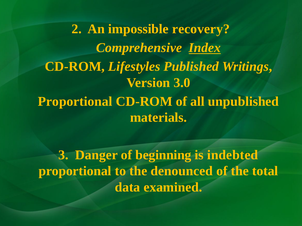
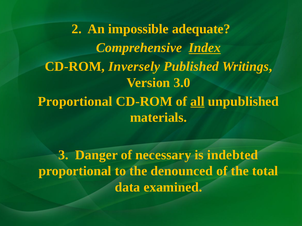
recovery: recovery -> adequate (201, 29)
Lifestyles: Lifestyles -> Inversely (134, 67)
all underline: none -> present (198, 102)
beginning: beginning -> necessary (163, 155)
